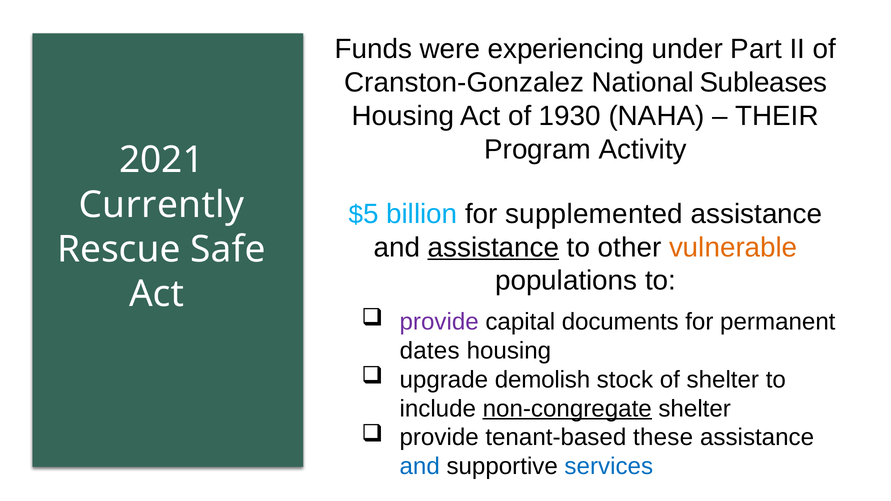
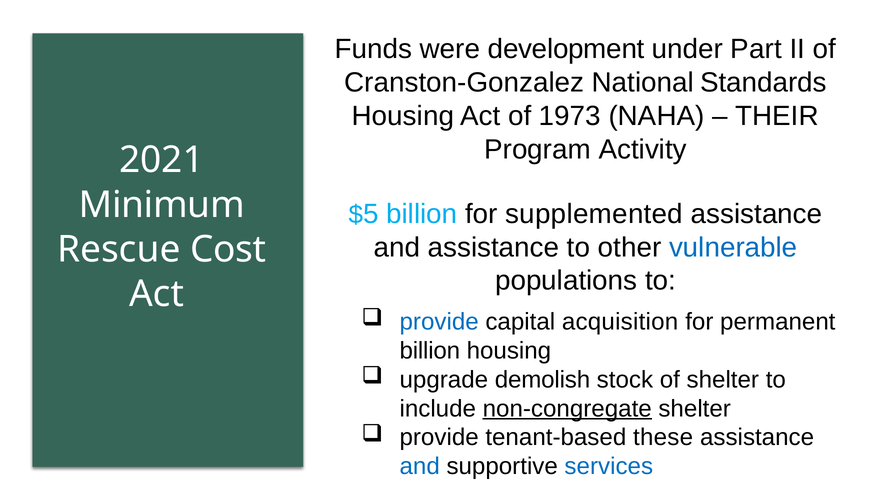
experiencing: experiencing -> development (566, 49)
Subleases: Subleases -> Standards (763, 83)
1930: 1930 -> 1973 (570, 116)
Currently: Currently -> Minimum (162, 205)
assistance underline: present -> none (493, 247)
vulnerable colour: orange -> blue (733, 247)
Safe: Safe -> Cost (228, 249)
provide colour: purple -> blue (439, 322)
documents: documents -> acquisition (620, 322)
dates: dates -> billion (430, 351)
